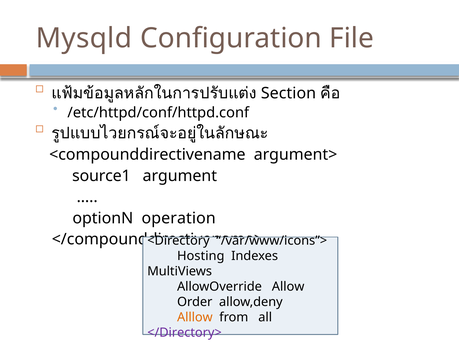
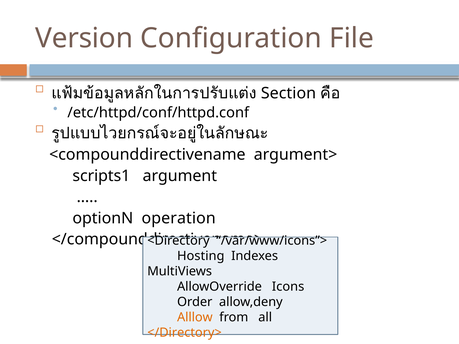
Mysqld: Mysqld -> Version (84, 38)
source1: source1 -> scripts1 (101, 176)
Allow: Allow -> Icons (288, 287)
</Directory> colour: purple -> orange (184, 333)
